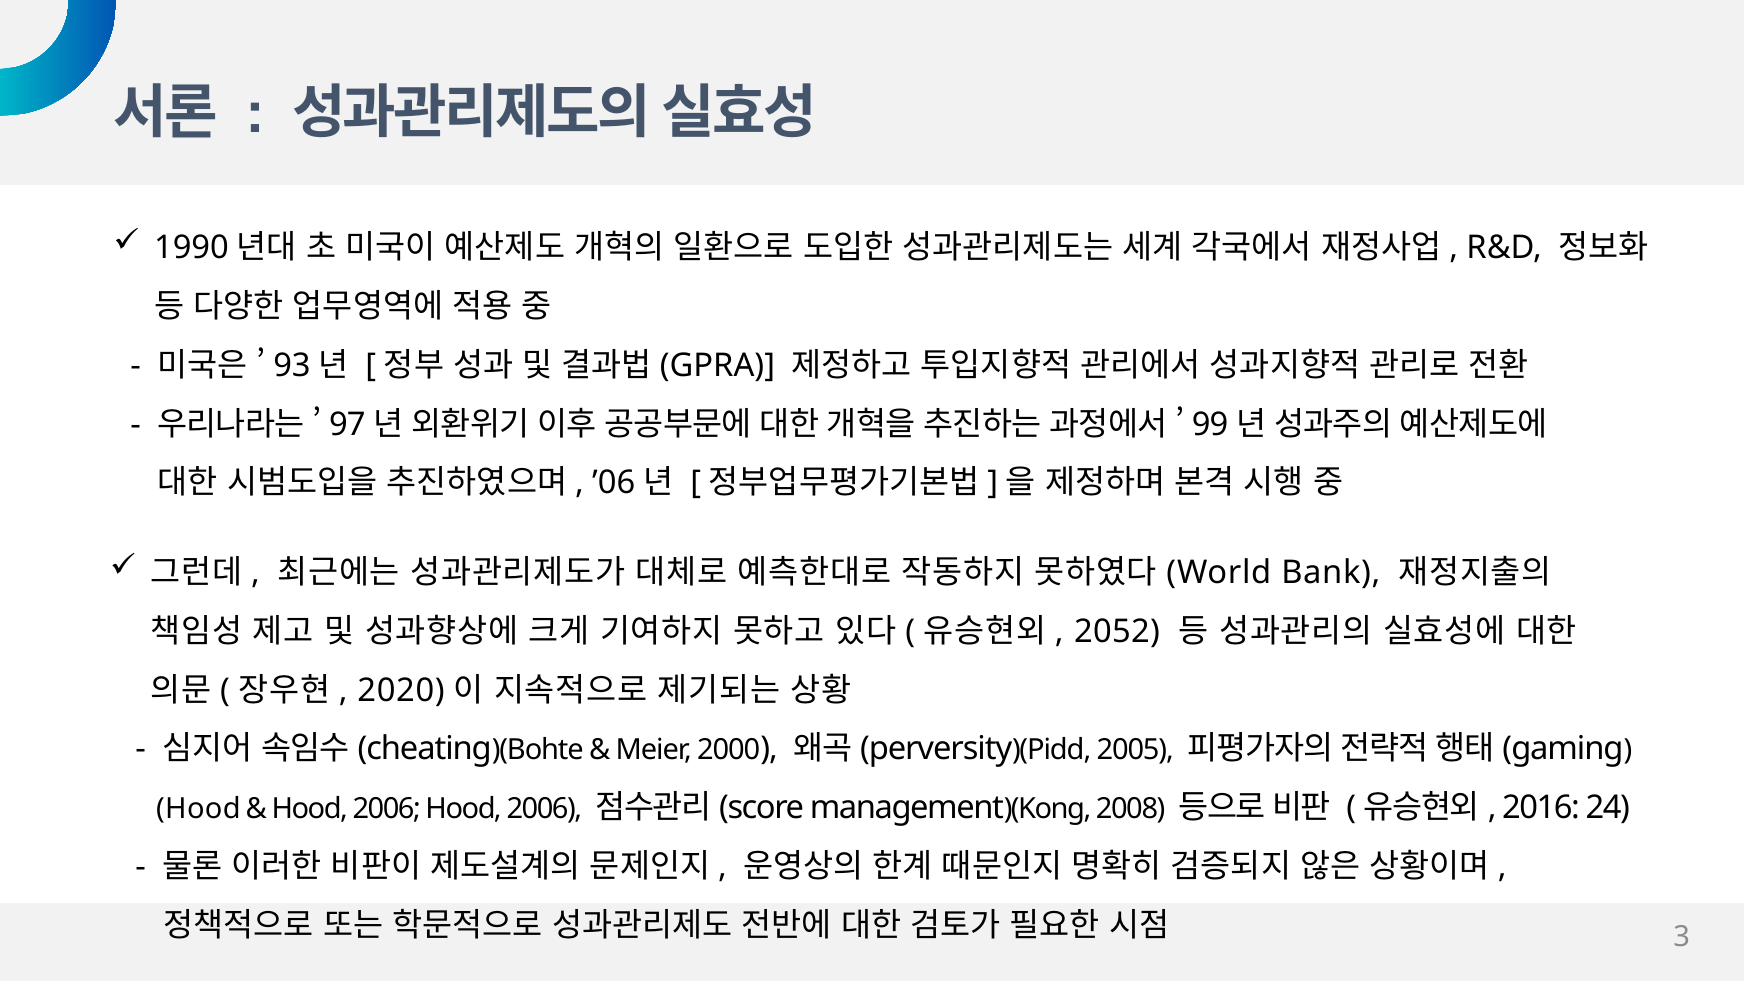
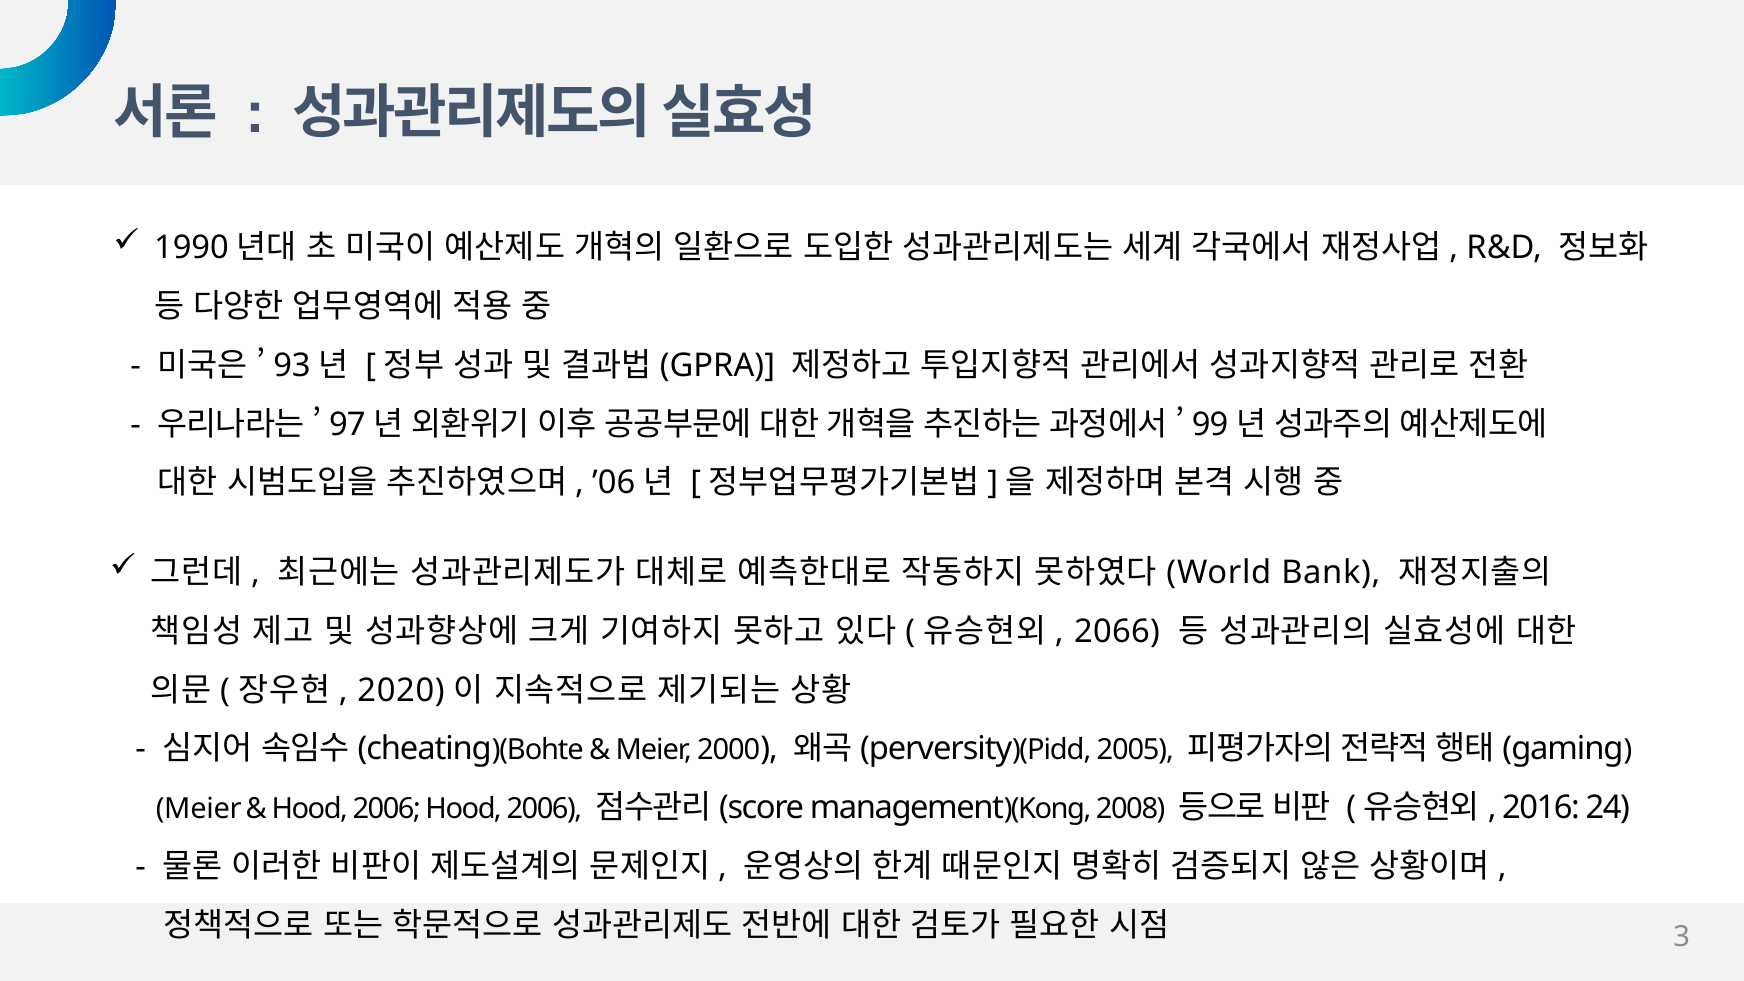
2052: 2052 -> 2066 (1117, 631)
Hood: Hood -> Meier (199, 809)
